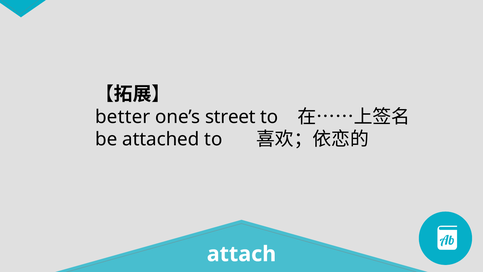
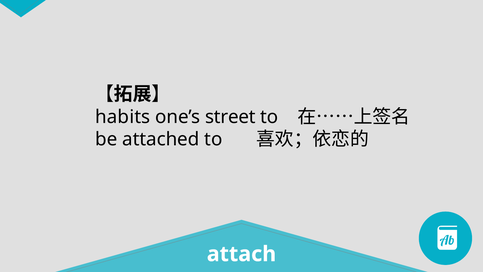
better: better -> habits (123, 117)
